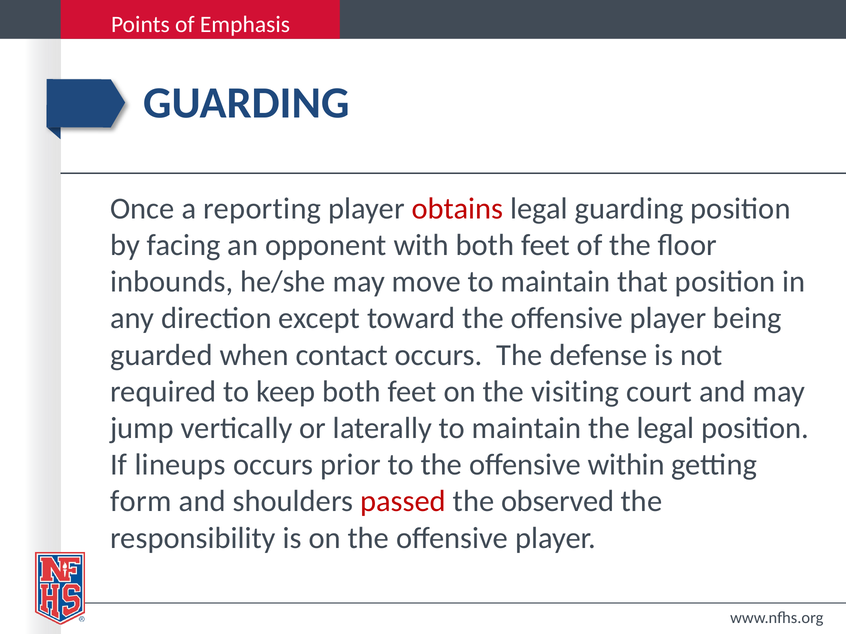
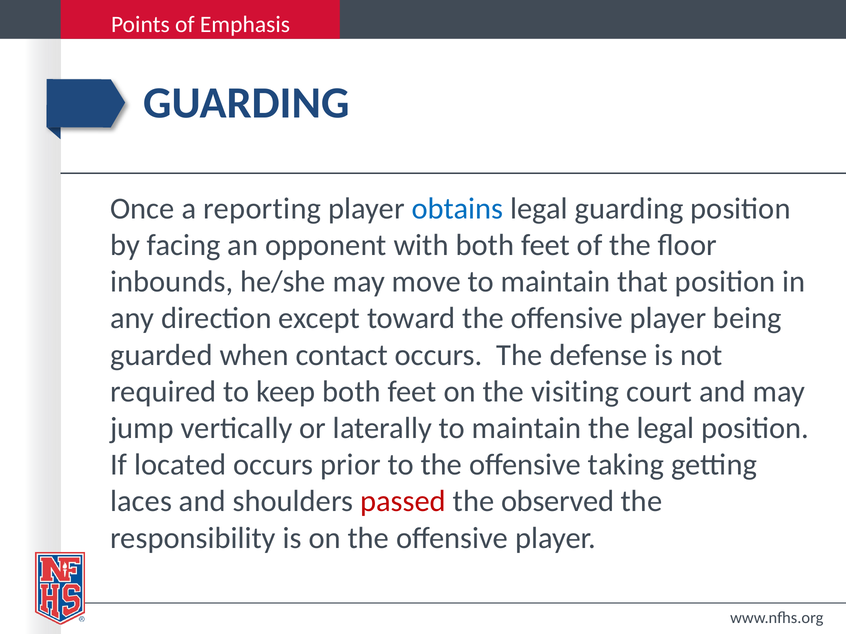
obtains colour: red -> blue (458, 209)
lineups: lineups -> located (180, 465)
within: within -> taking (626, 465)
form: form -> laces (141, 502)
